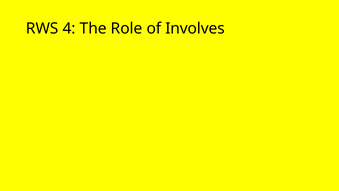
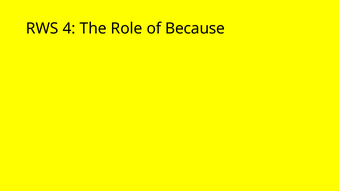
Involves: Involves -> Because (195, 28)
